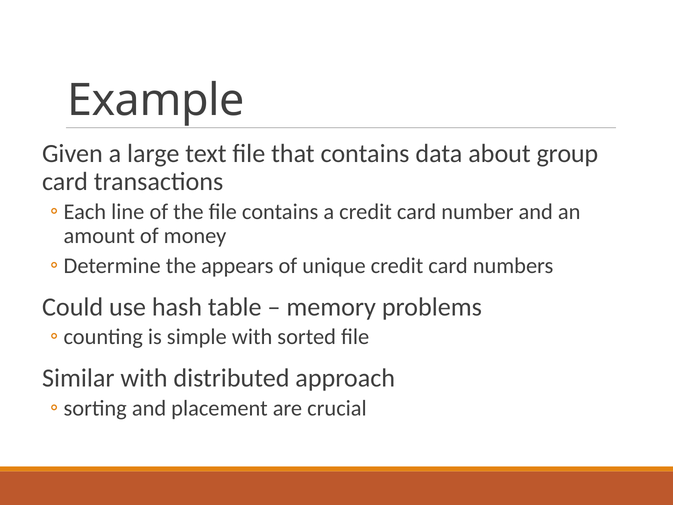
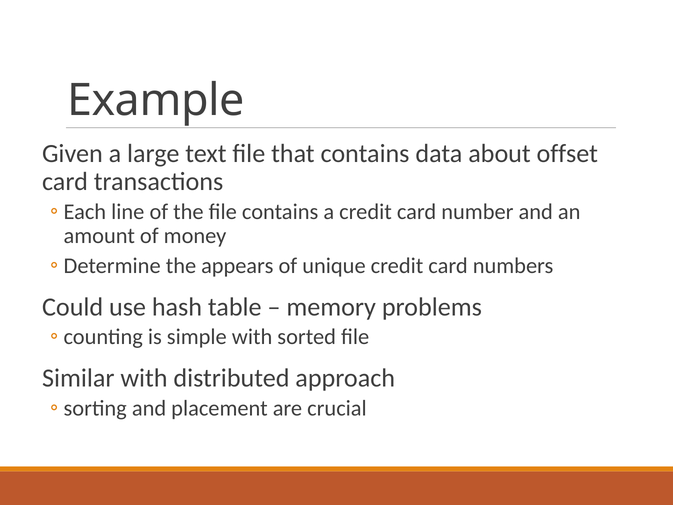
group: group -> offset (567, 153)
